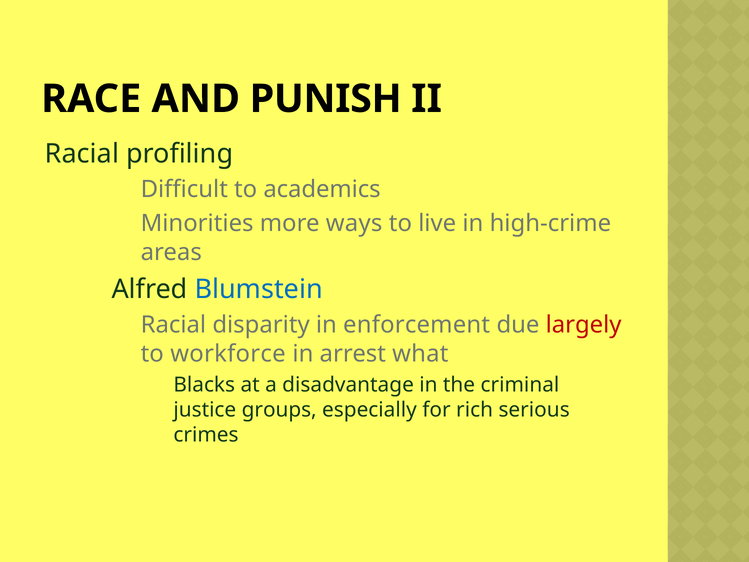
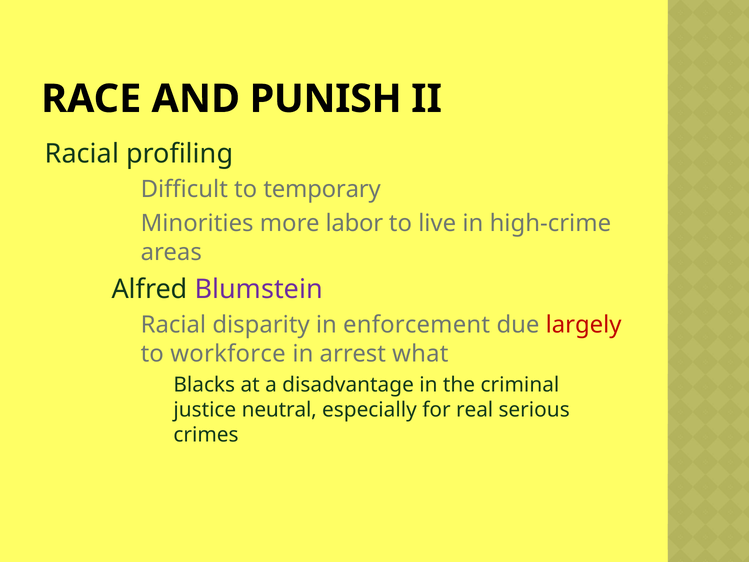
academics: academics -> temporary (322, 189)
ways: ways -> labor (354, 223)
Blumstein colour: blue -> purple (259, 289)
groups: groups -> neutral (279, 410)
rich: rich -> real (475, 410)
